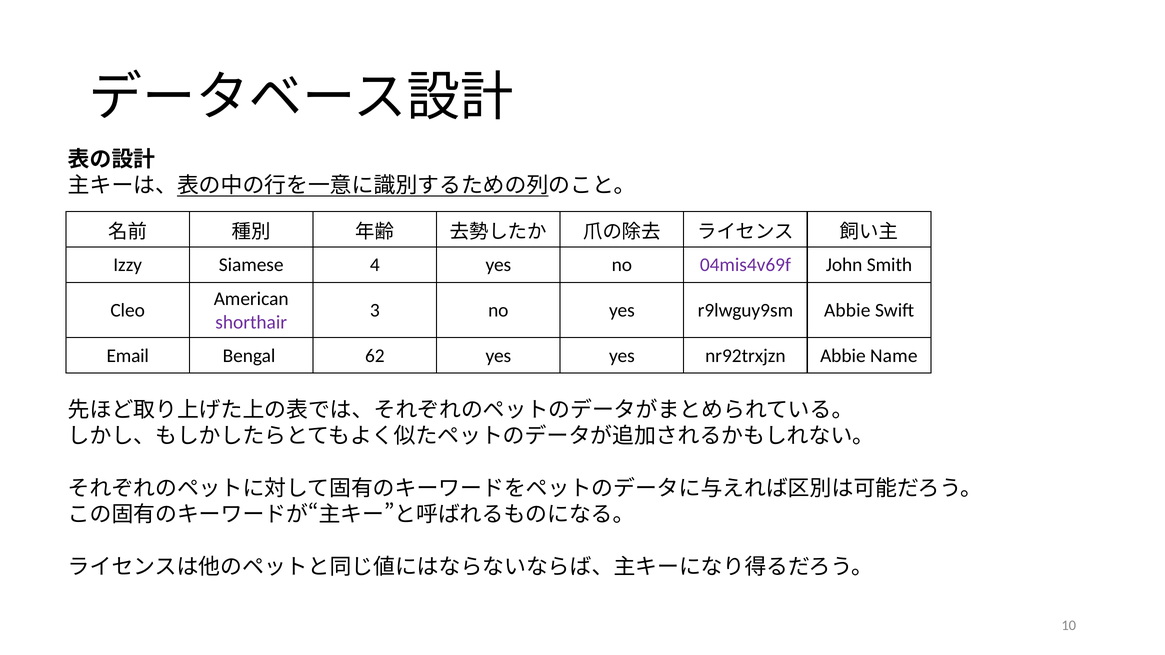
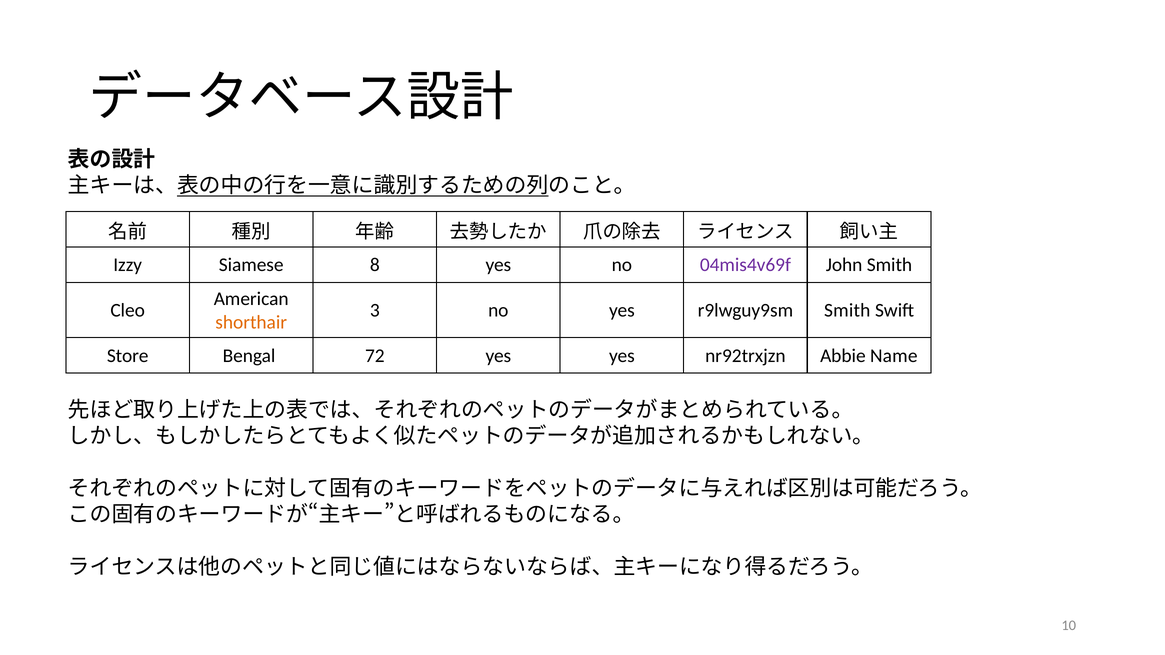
4: 4 -> 8 (375, 265)
r9lwguy9sm Abbie: Abbie -> Smith (847, 310)
shorthair colour: purple -> orange (251, 323)
Email: Email -> Store (128, 356)
62: 62 -> 72 (375, 356)
